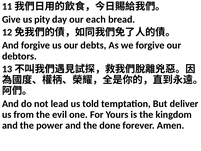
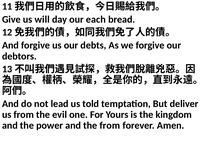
pity: pity -> will (42, 19)
the done: done -> from (110, 125)
